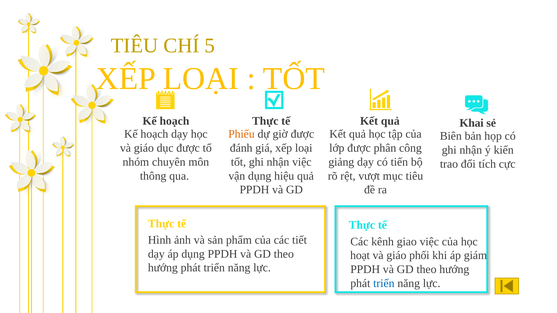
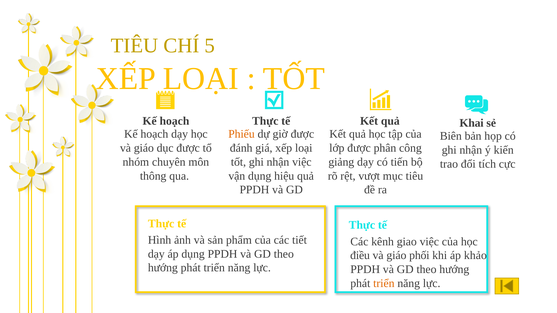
hoạt: hoạt -> điều (360, 256)
giám: giám -> khảo (475, 256)
triển colour: blue -> orange (384, 284)
